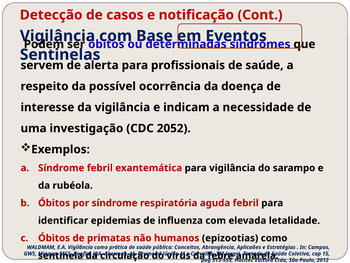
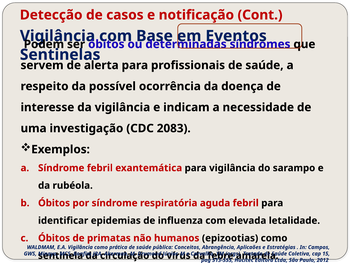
2052: 2052 -> 2083 (174, 128)
